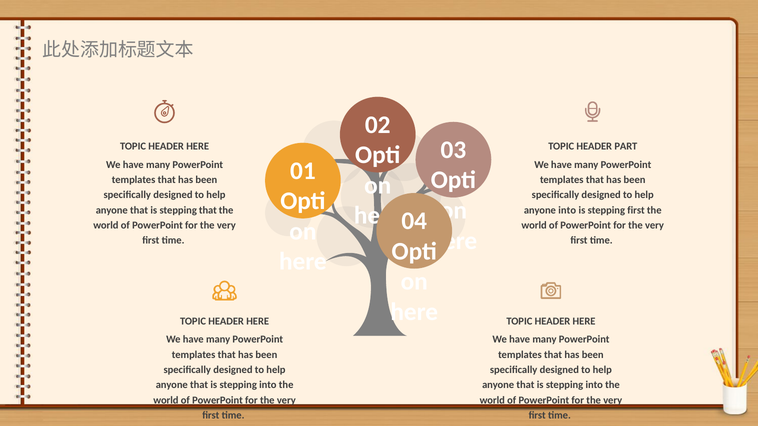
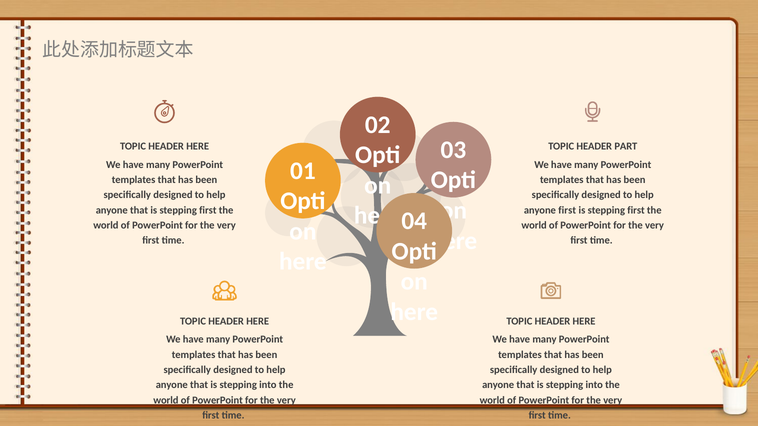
that is stepping that: that -> first (208, 210)
anyone into: into -> first (567, 210)
